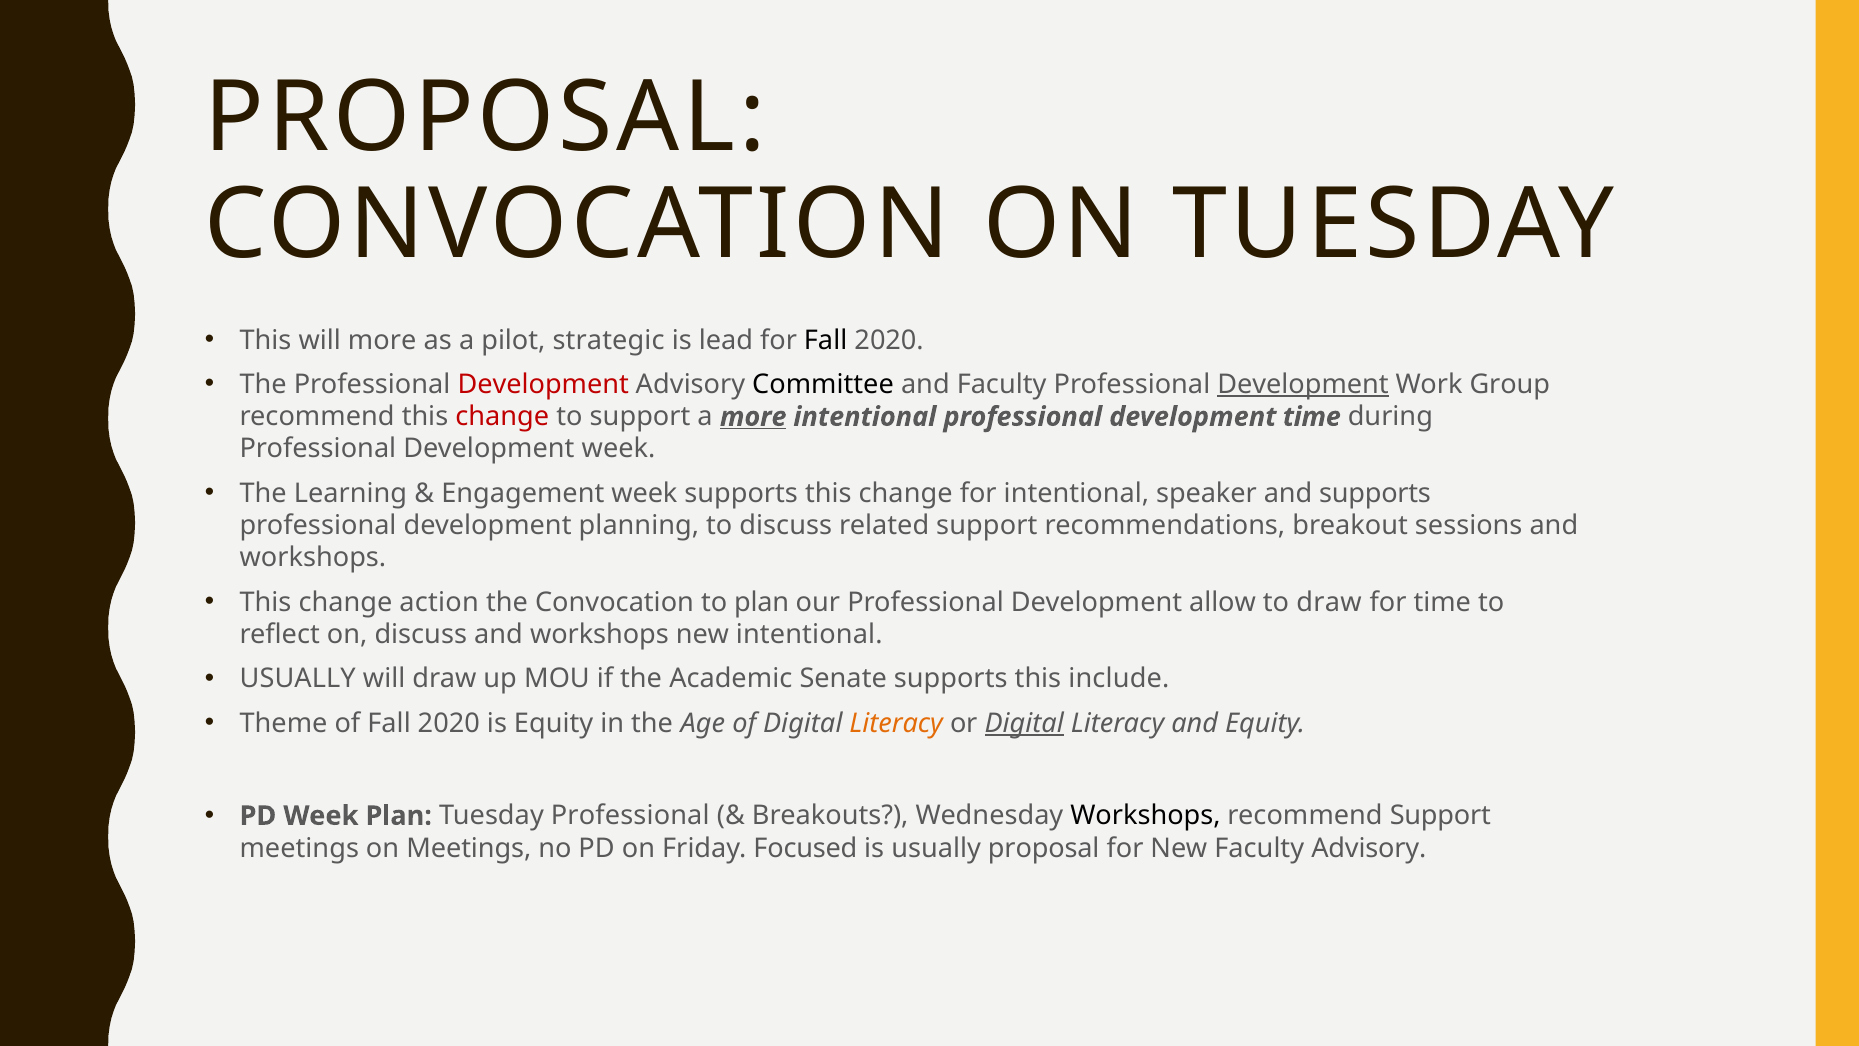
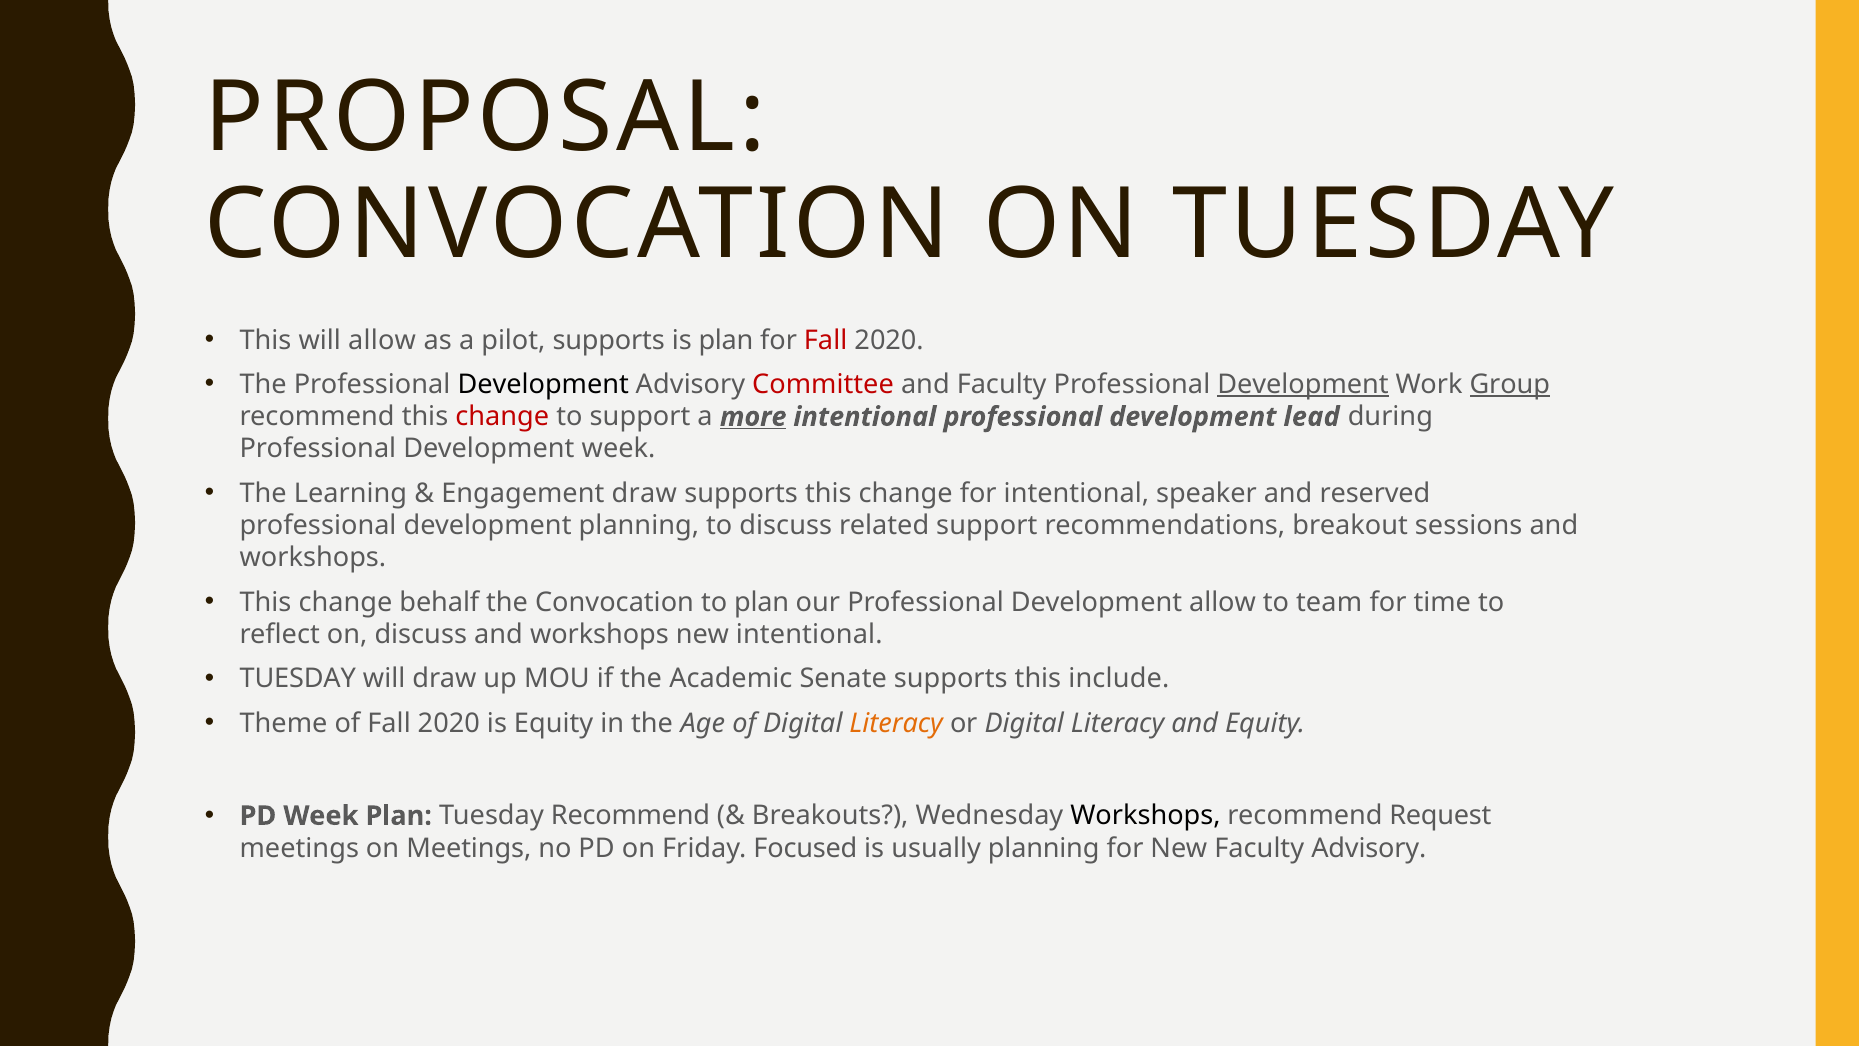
will more: more -> allow (382, 340)
pilot strategic: strategic -> supports (609, 340)
is lead: lead -> plan (726, 340)
Fall colour: black -> red (826, 340)
Development colour: red -> black (543, 384)
Committee colour: black -> red (823, 384)
Group underline: none -> present (1510, 384)
development time: time -> lead (1312, 417)
Engagement week: week -> draw (644, 493)
and supports: supports -> reserved (1375, 493)
action: action -> behalf (439, 602)
to draw: draw -> team (1329, 602)
USUALLY: USUALLY -> TUESDAY (298, 679)
Digital underline: present -> none (1024, 723)
Tuesday Professional: Professional -> Recommend (630, 816)
recommend Support: Support -> Request (1440, 816)
usually proposal: proposal -> planning (1044, 848)
